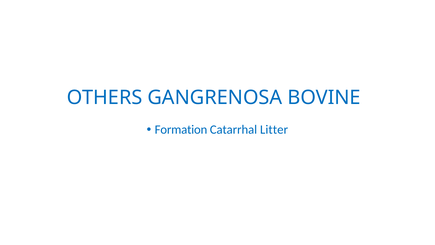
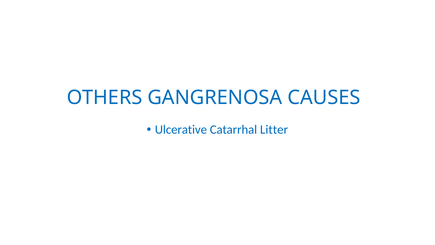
BOVINE: BOVINE -> CAUSES (324, 97)
Formation: Formation -> Ulcerative (181, 130)
